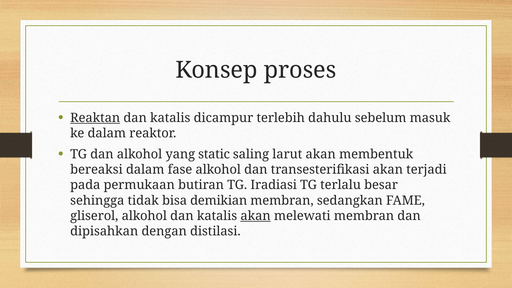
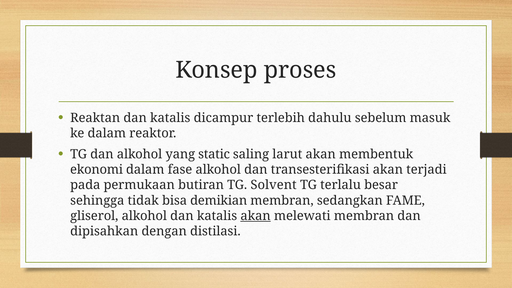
Reaktan underline: present -> none (95, 118)
bereaksi: bereaksi -> ekonomi (97, 170)
Iradiasi: Iradiasi -> Solvent (274, 185)
